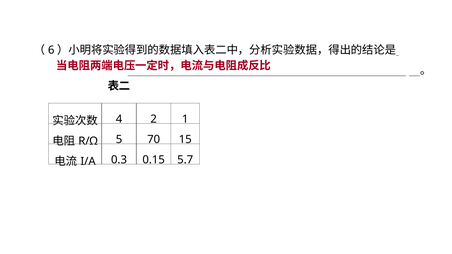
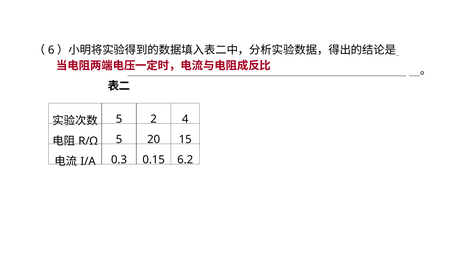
4: 4 -> 5 (119, 119)
1: 1 -> 4 (185, 119)
70: 70 -> 20 (154, 140)
5.7: 5.7 -> 6.2 (185, 160)
